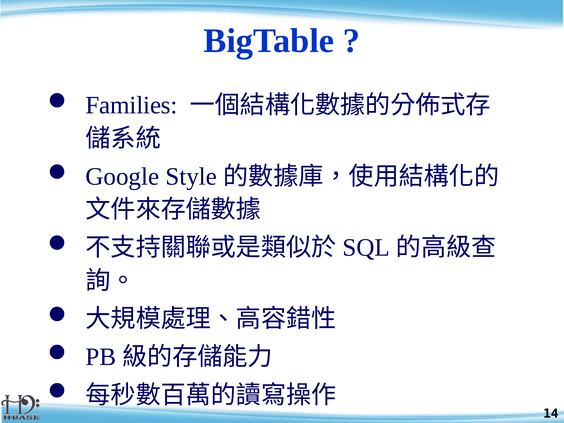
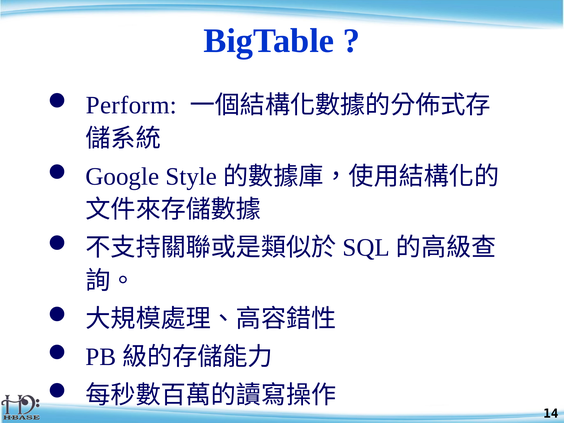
Families: Families -> Perform (131, 105)
